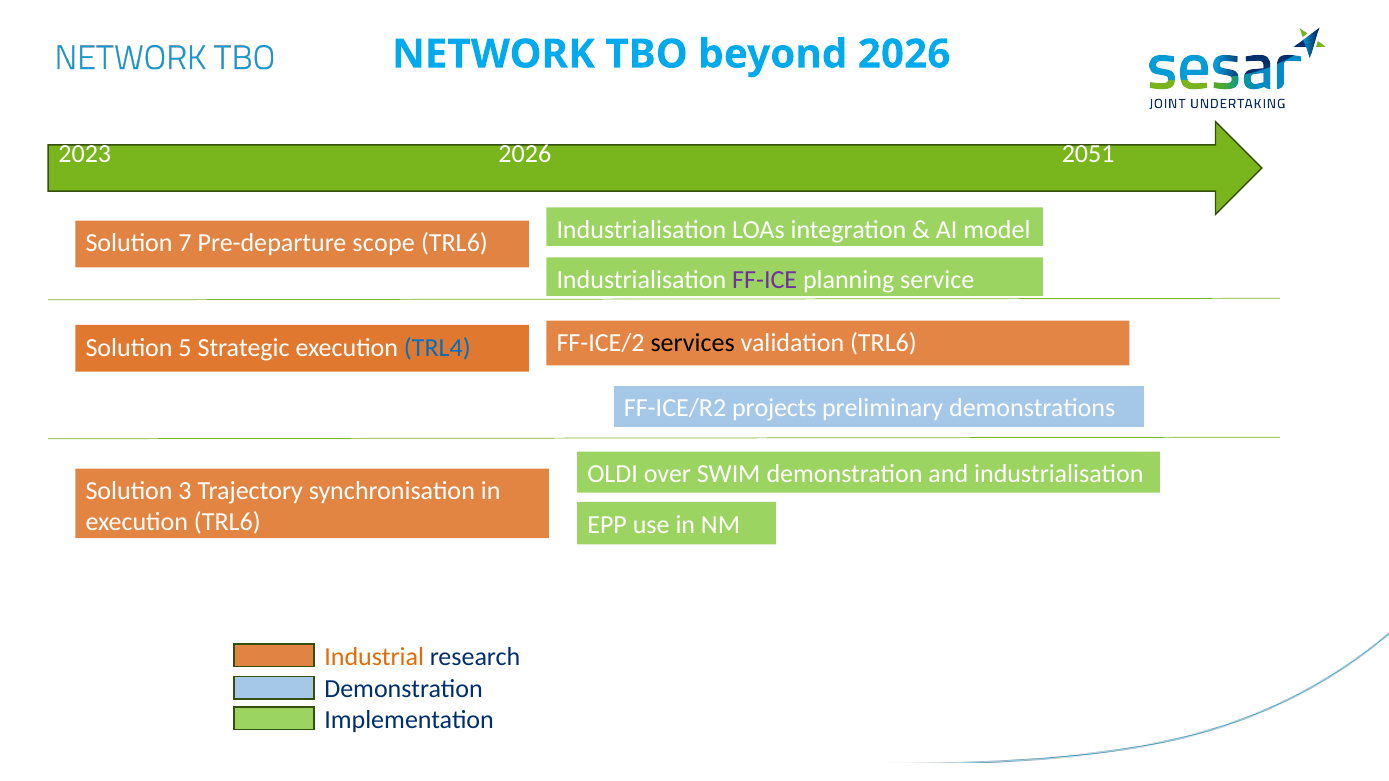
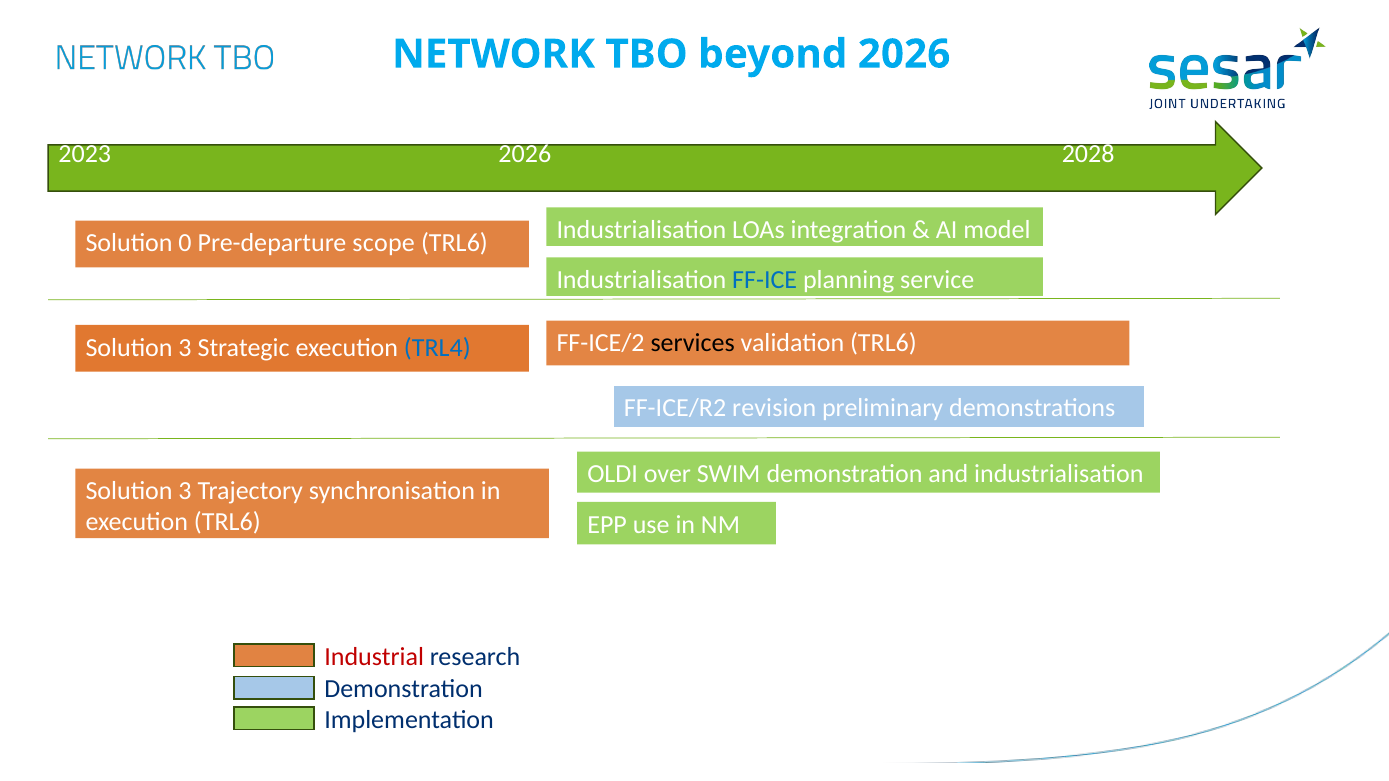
2051: 2051 -> 2028 (1088, 154)
7: 7 -> 0 (185, 243)
FF-ICE colour: purple -> blue (765, 280)
5: 5 -> 3 (185, 348)
projects: projects -> revision (774, 408)
Industrial colour: orange -> red (374, 657)
